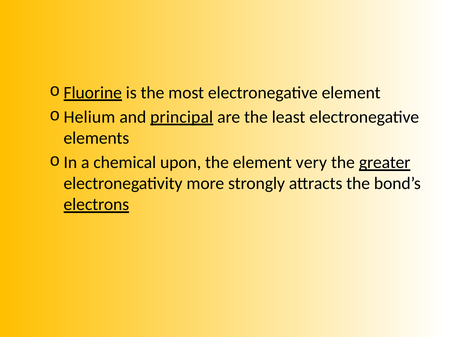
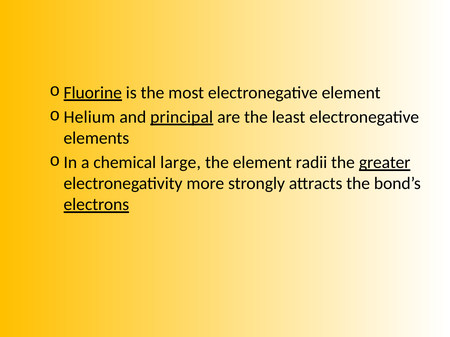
upon: upon -> large (181, 163)
very: very -> radii (311, 163)
